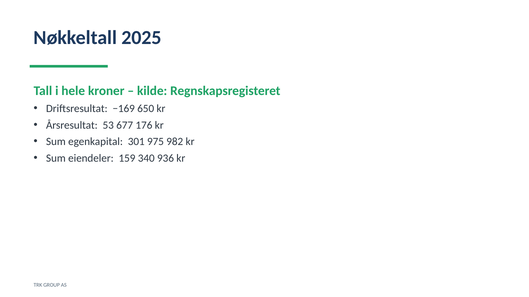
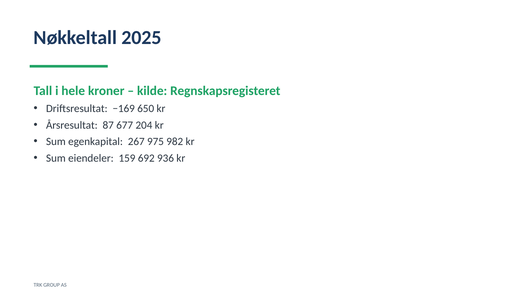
53: 53 -> 87 (108, 125)
176: 176 -> 204 (144, 125)
301: 301 -> 267 (136, 142)
340: 340 -> 692 (146, 158)
